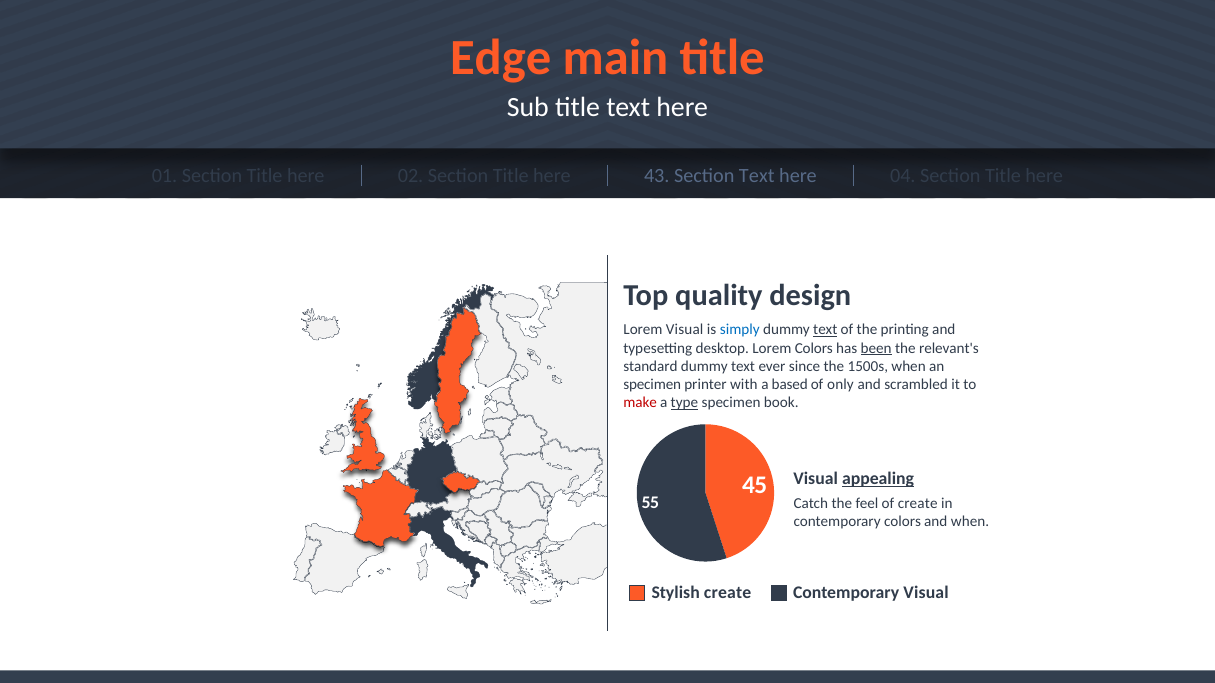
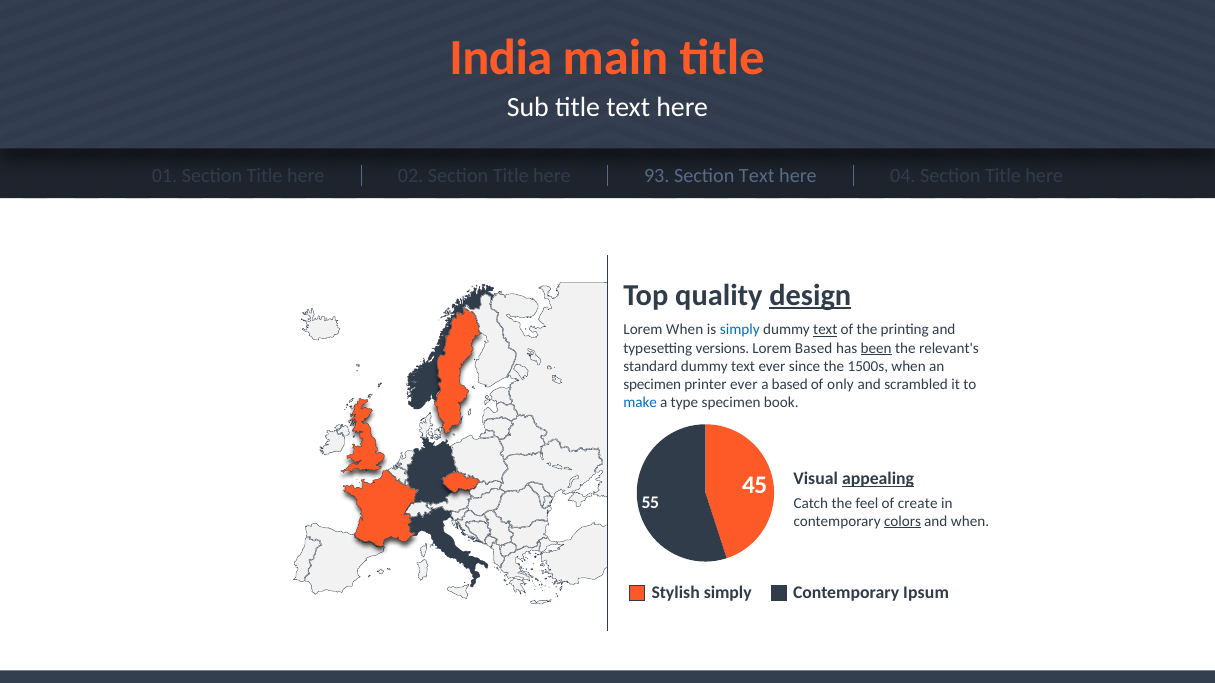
Edge: Edge -> India (501, 58)
43: 43 -> 93 (657, 176)
design underline: none -> present (810, 295)
Lorem Visual: Visual -> When (685, 330)
desktop: desktop -> versions (722, 348)
Lorem Colors: Colors -> Based (814, 348)
printer with: with -> ever (744, 385)
make colour: red -> blue (640, 403)
type underline: present -> none (684, 403)
colors underline: none -> present (903, 522)
Stylish create: create -> simply (728, 593)
Contemporary Visual: Visual -> Ipsum (926, 593)
